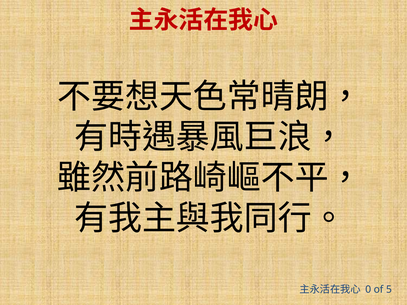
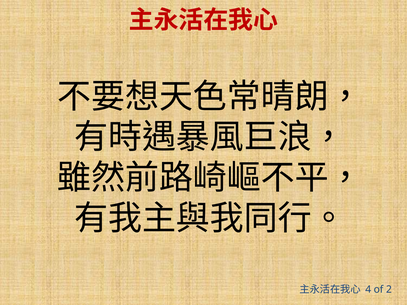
0: 0 -> 4 (368, 290)
5: 5 -> 2 (389, 290)
